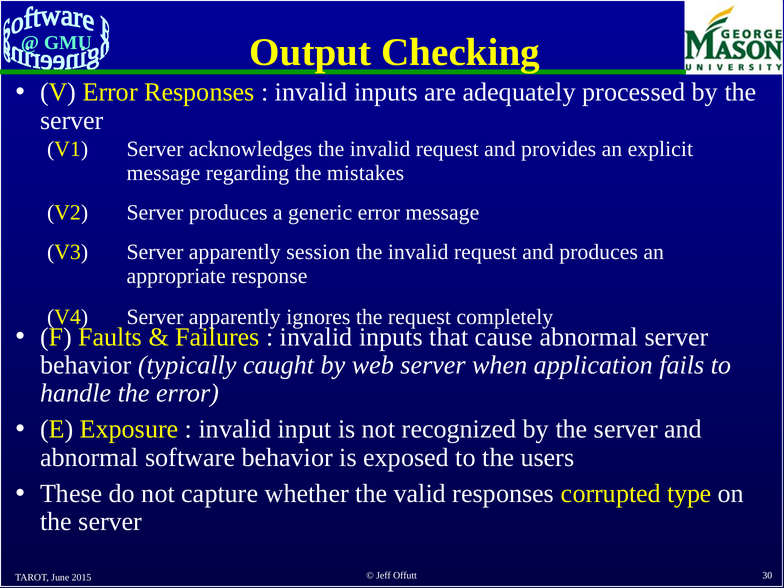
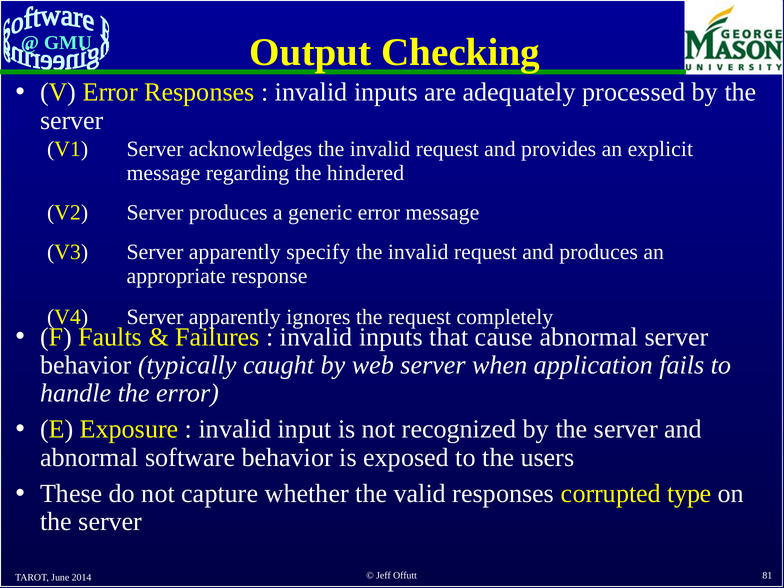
mistakes: mistakes -> hindered (366, 173)
session: session -> specify (318, 252)
2015: 2015 -> 2014 (82, 577)
30: 30 -> 81 (767, 576)
